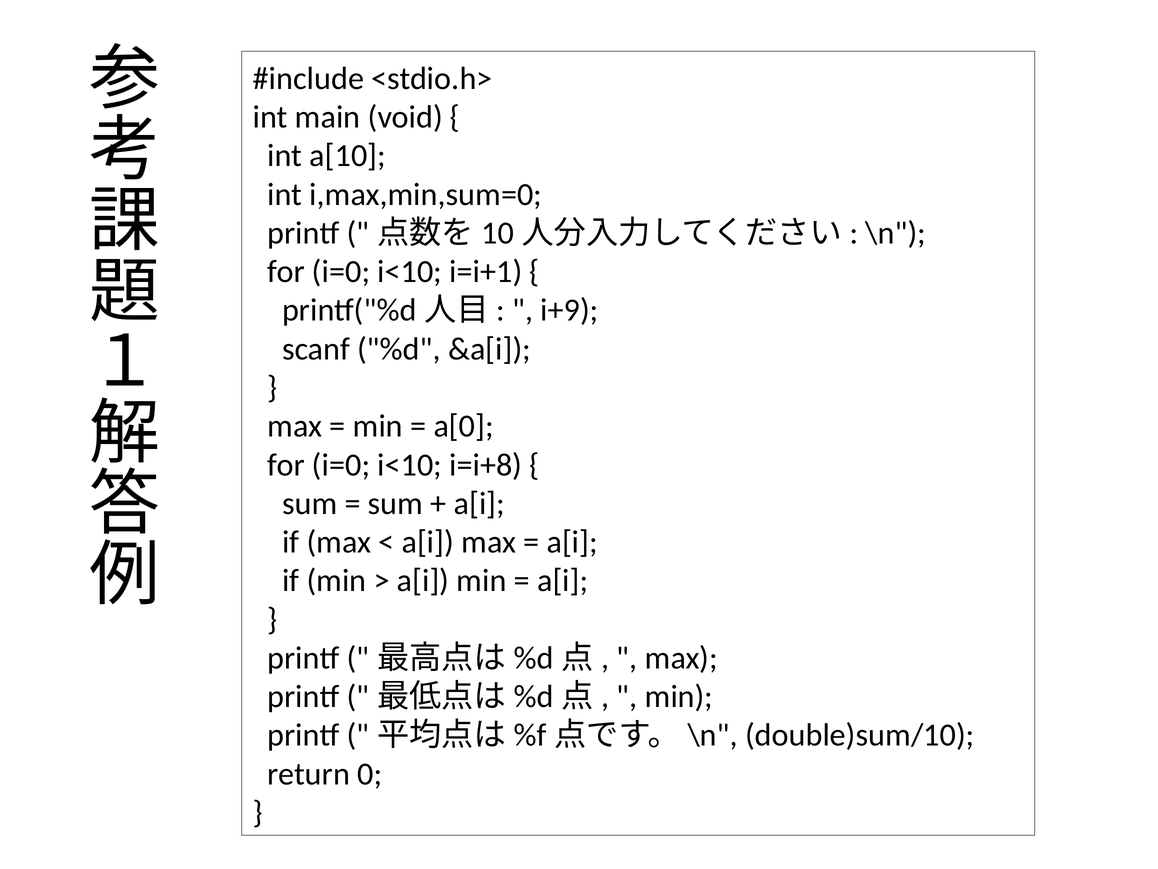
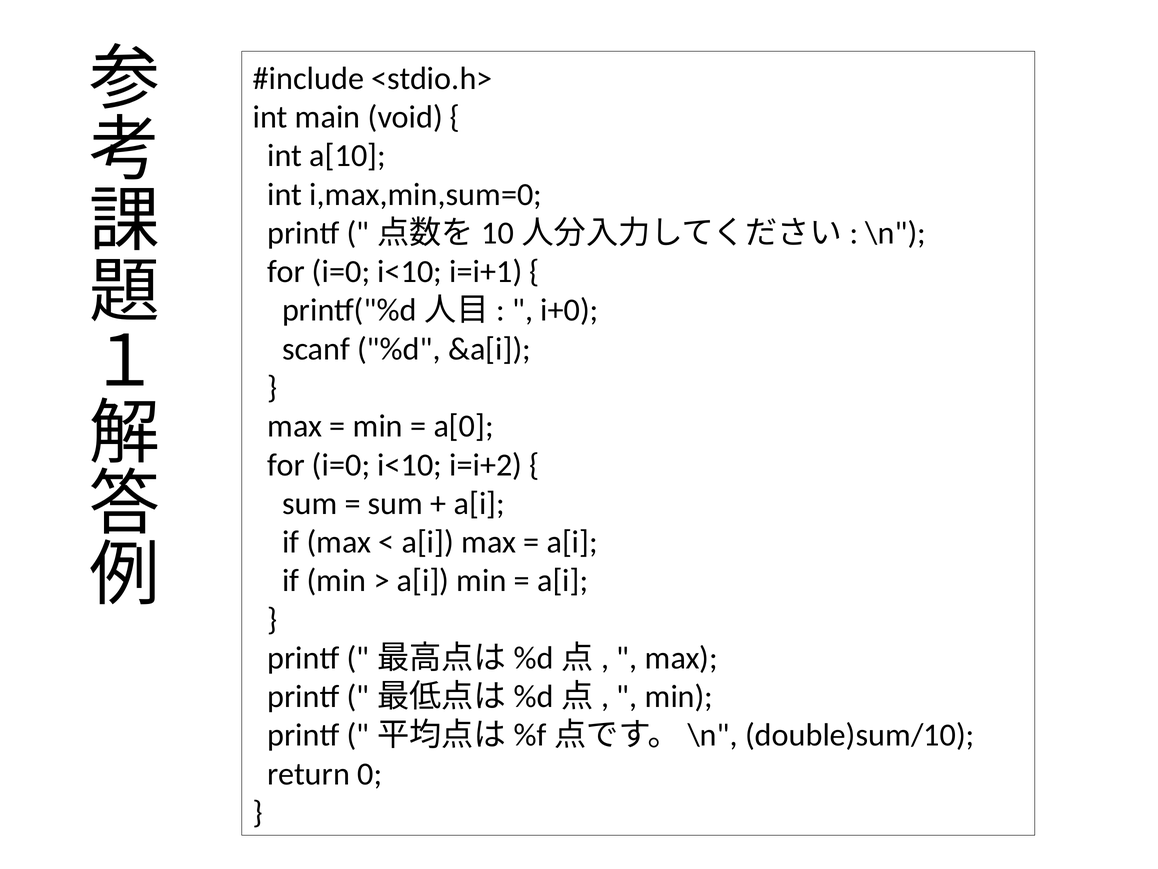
i+9: i+9 -> i+0 (569, 310)
i=i+8: i=i+8 -> i=i+2 (486, 465)
